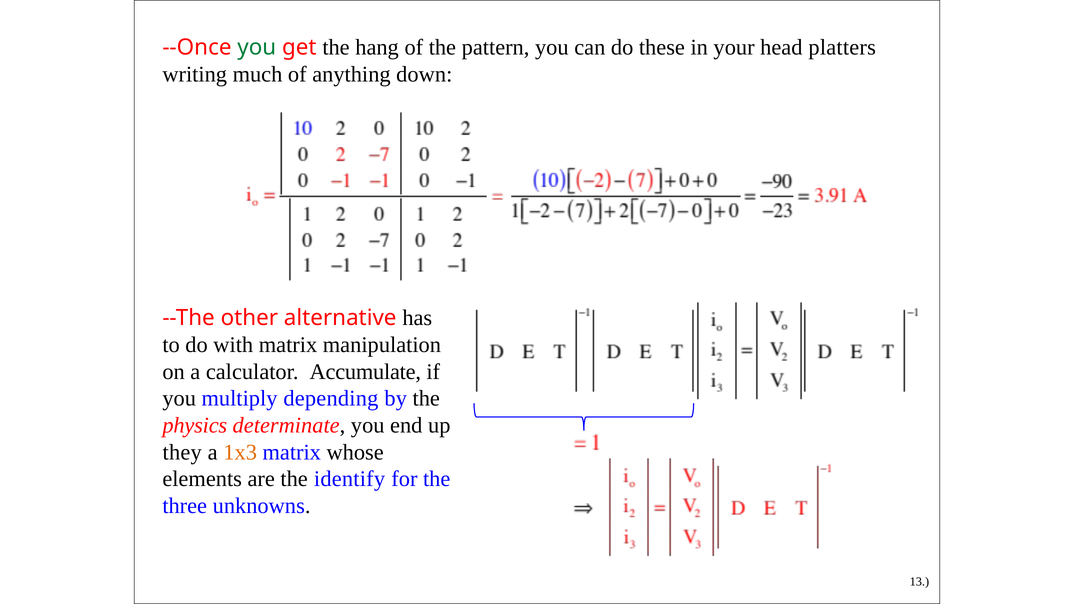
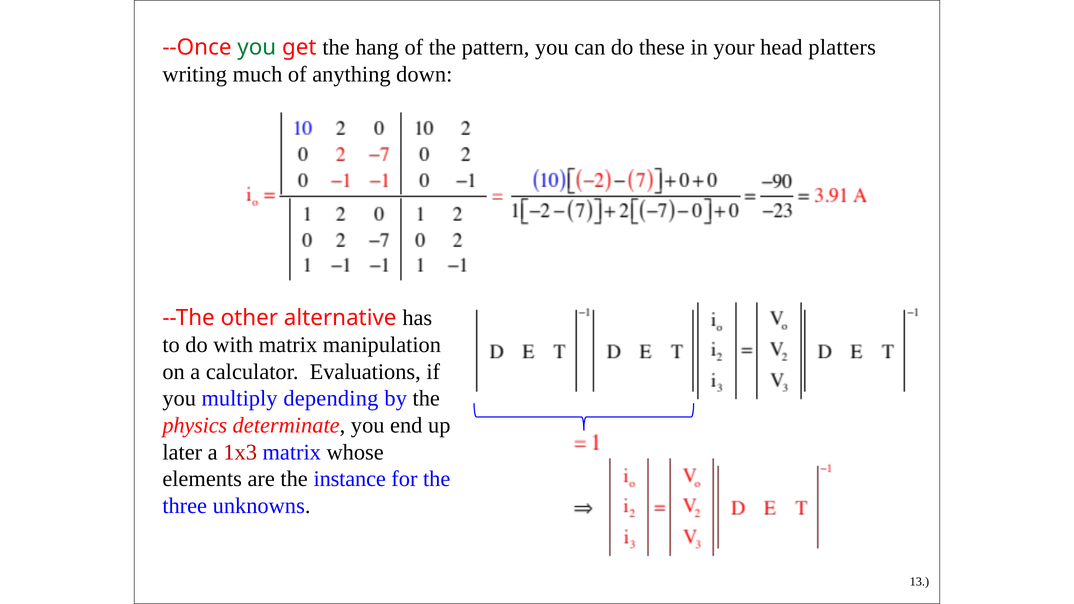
Accumulate: Accumulate -> Evaluations (365, 372)
they: they -> later (182, 452)
1x3 colour: orange -> red (240, 452)
identify: identify -> instance (350, 479)
